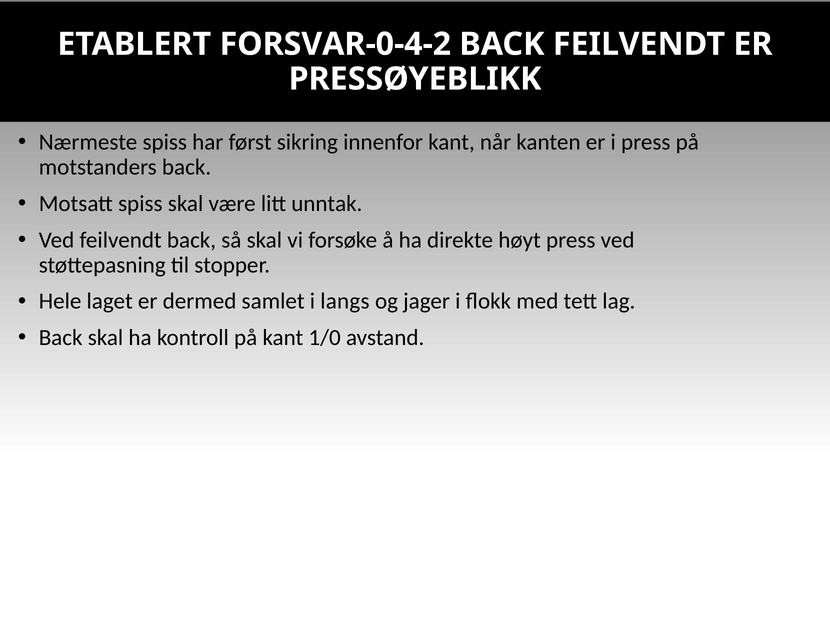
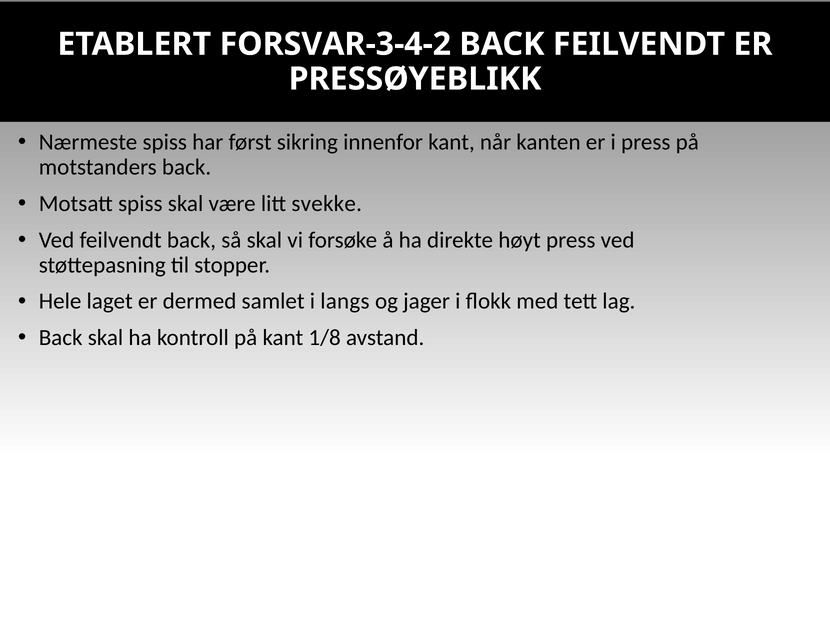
FORSVAR-0-4-2: FORSVAR-0-4-2 -> FORSVAR-3-4-2 (335, 44)
unntak: unntak -> svekke (327, 204)
1/0: 1/0 -> 1/8 (325, 338)
